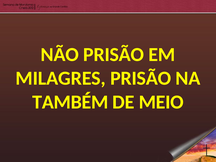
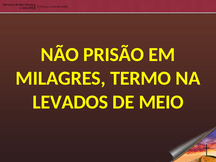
MILAGRES PRISÃO: PRISÃO -> TERMO (141, 78)
TAMBÉM: TAMBÉM -> LEVADOS (70, 102)
